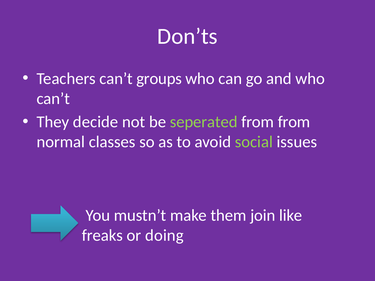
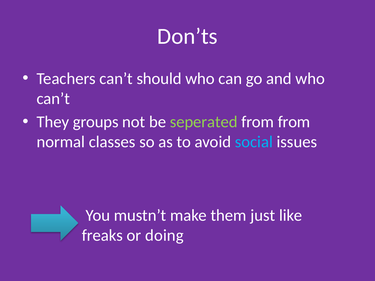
groups: groups -> should (159, 79)
decide: decide -> groups (96, 122)
social colour: light green -> light blue (254, 142)
join: join -> just (263, 216)
